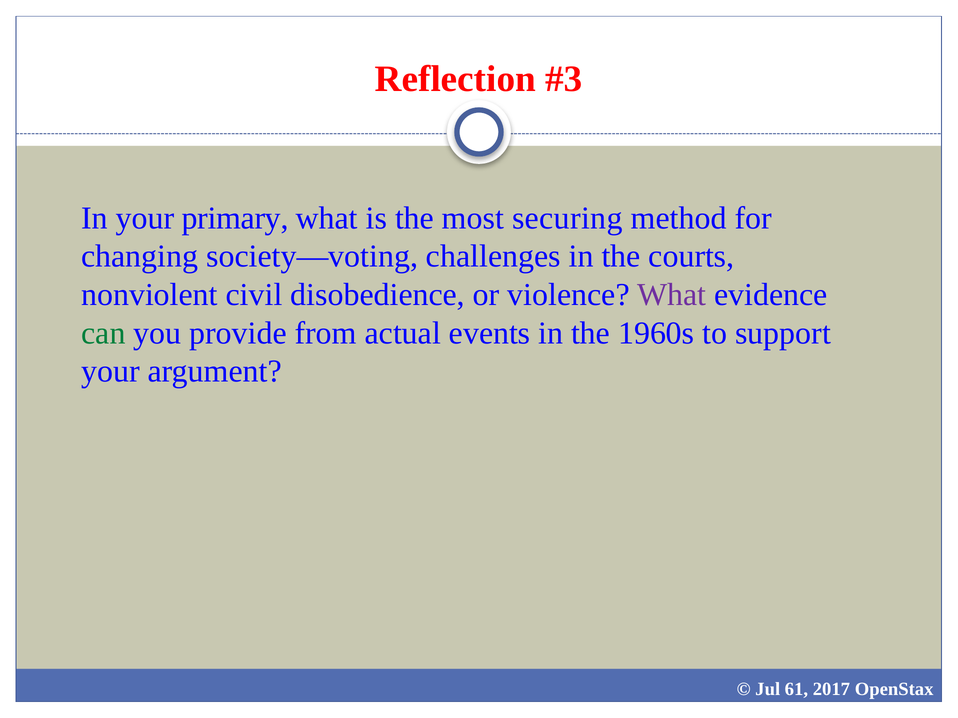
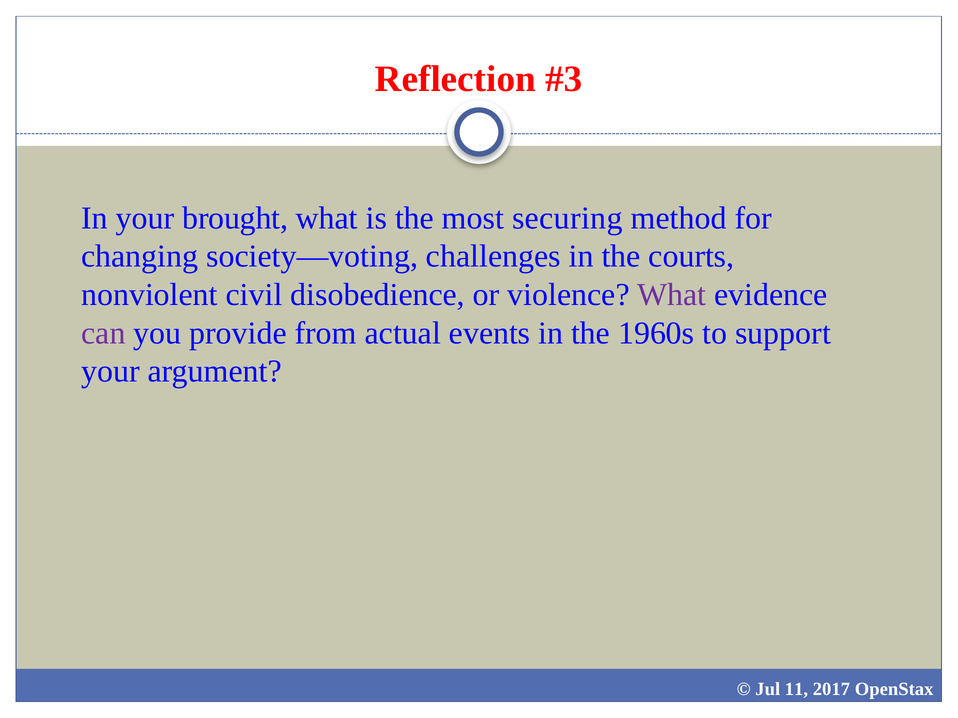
primary: primary -> brought (235, 218)
can colour: green -> purple (103, 333)
61: 61 -> 11 (796, 689)
